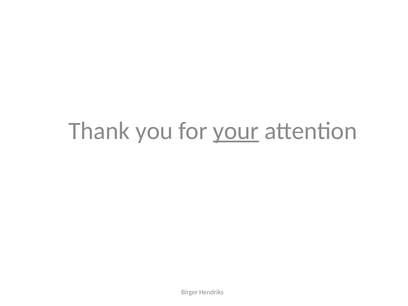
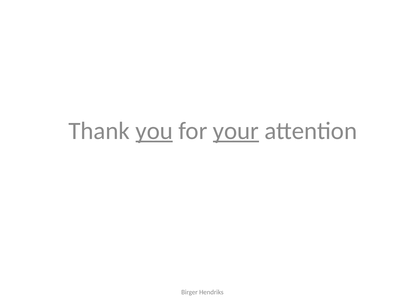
you underline: none -> present (154, 131)
